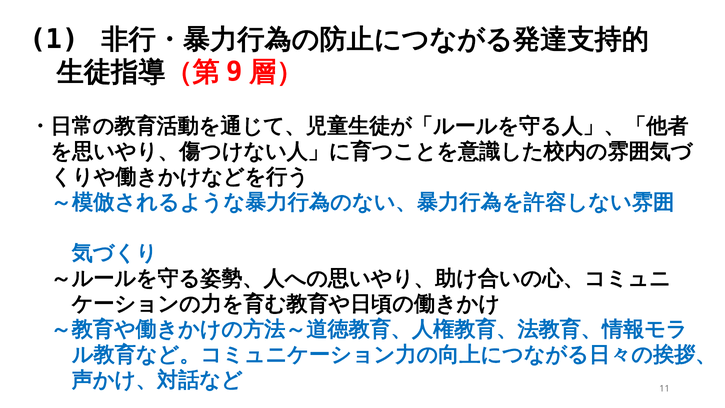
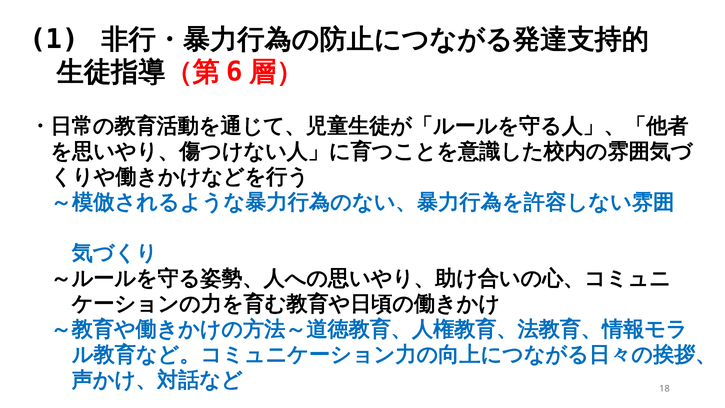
9: 9 -> 6 (235, 72)
11: 11 -> 18 (665, 389)
